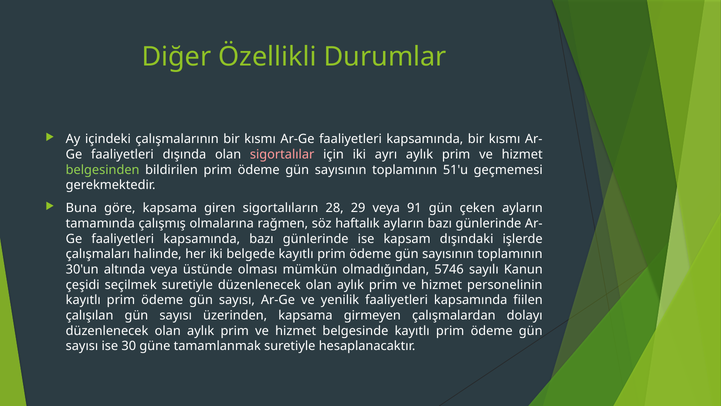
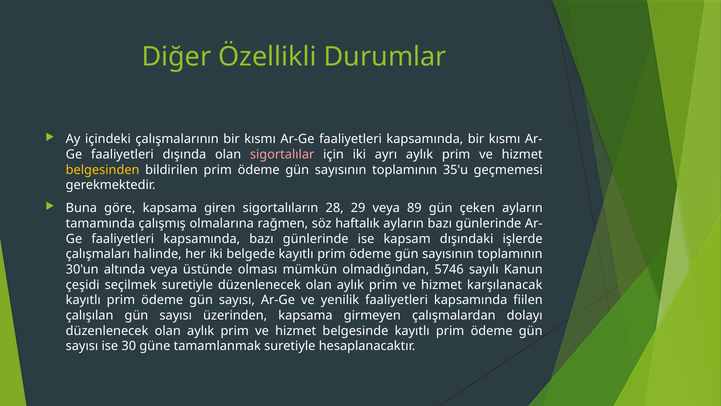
belgesinden colour: light green -> yellow (103, 170)
51'u: 51'u -> 35'u (456, 170)
91: 91 -> 89 (414, 208)
personelinin: personelinin -> karşılanacak (505, 285)
